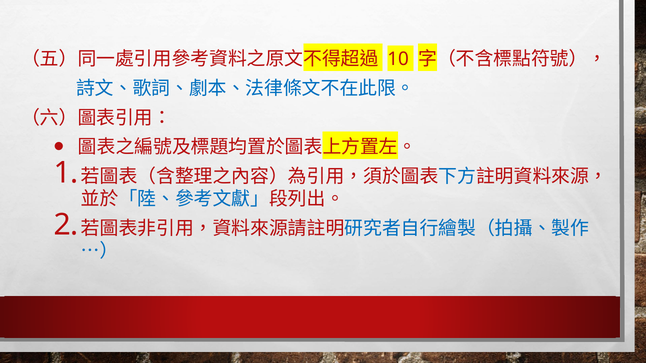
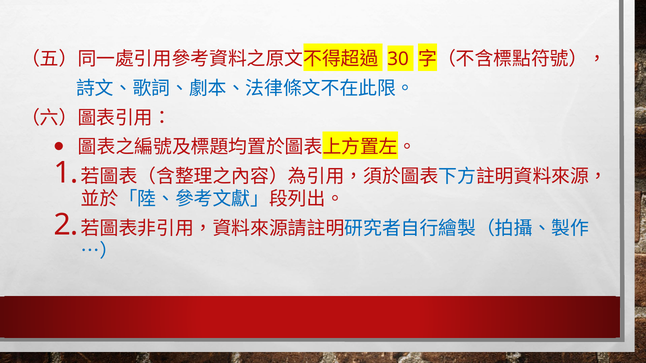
10: 10 -> 30 (398, 59)
